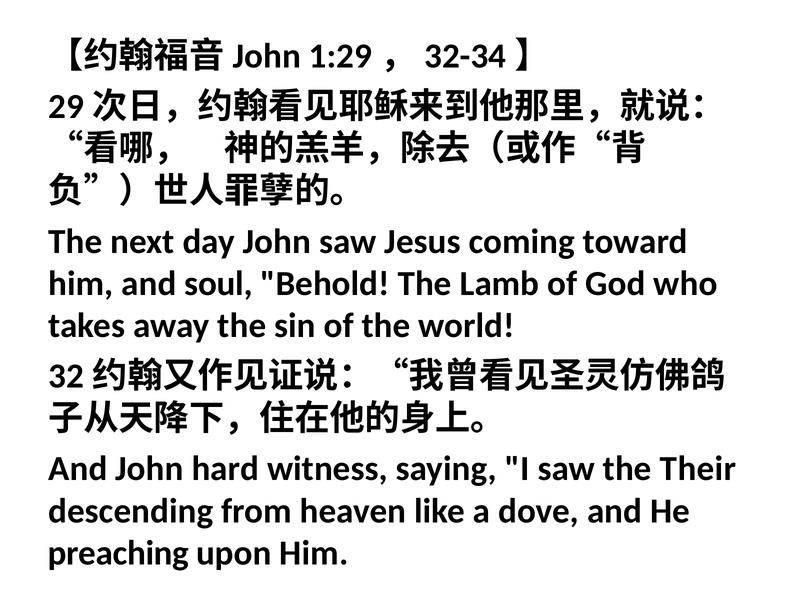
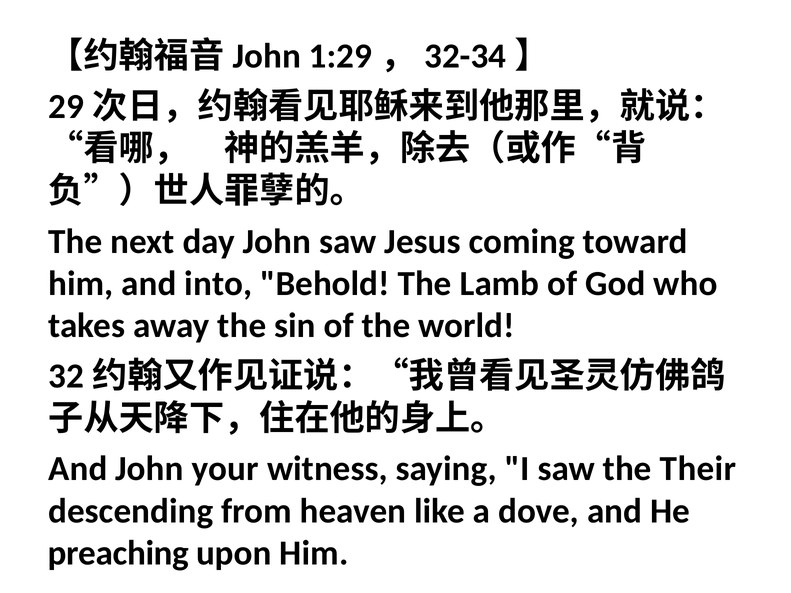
soul: soul -> into (218, 284)
hard: hard -> your (225, 469)
